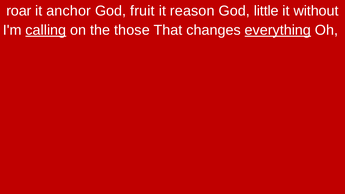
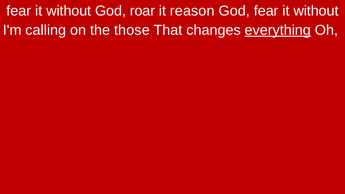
roar: roar -> fear (19, 11)
anchor: anchor -> without (69, 11)
fruit: fruit -> roar (143, 11)
God little: little -> fear (266, 11)
calling underline: present -> none (46, 30)
